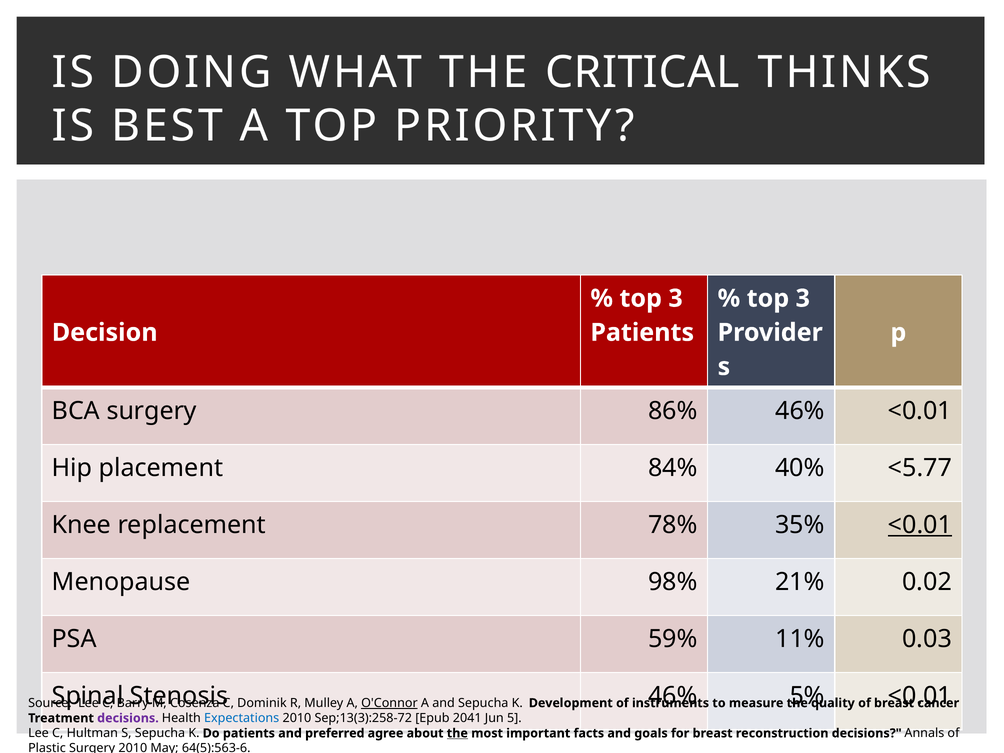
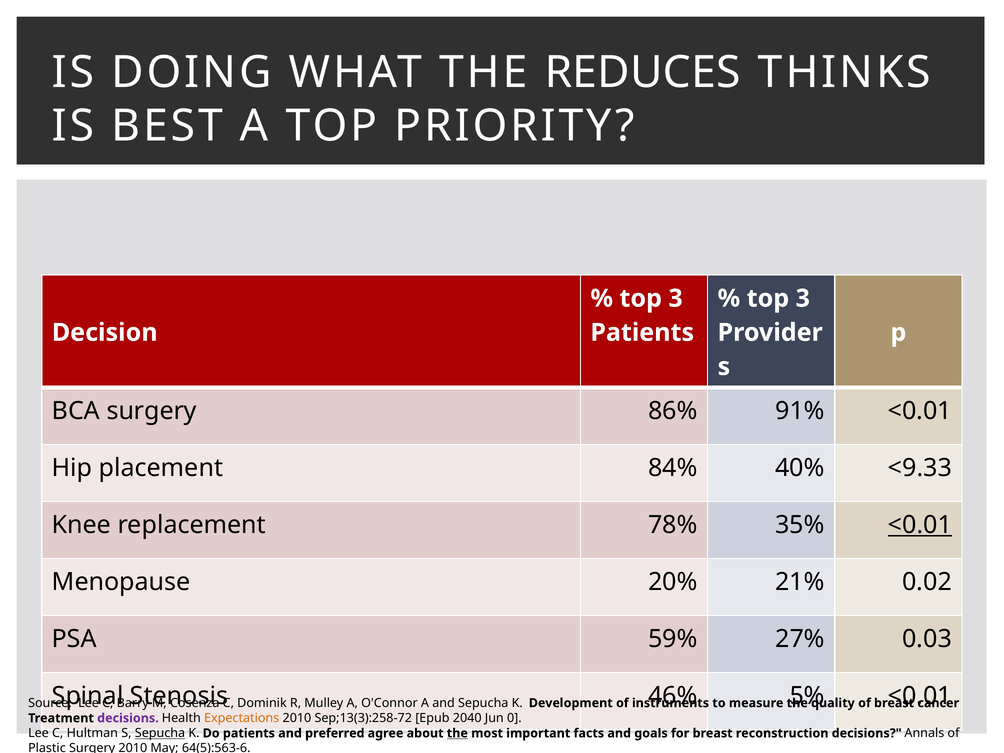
CRITICAL: CRITICAL -> REDUCES (643, 73)
86% 46%: 46% -> 91% (800, 411)
<5.77: <5.77 -> <9.33 (920, 468)
98%: 98% -> 20% (673, 582)
11%: 11% -> 27% (800, 639)
O'Connor underline: present -> none (389, 703)
Expectations colour: blue -> orange (242, 718)
2041: 2041 -> 2040 (467, 718)
5: 5 -> 0 (514, 718)
Sepucha underline: none -> present (160, 733)
